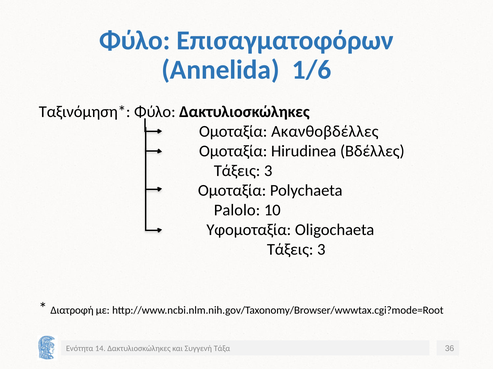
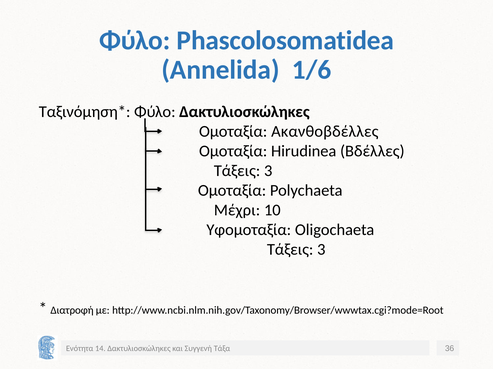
Επισαγματοφόρων: Επισαγματοφόρων -> Phascolosomatidea (285, 40)
Palolo: Palolo -> Μέχρι (237, 211)
